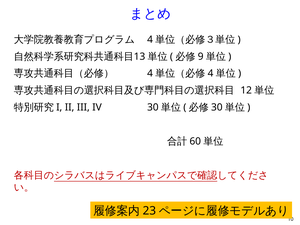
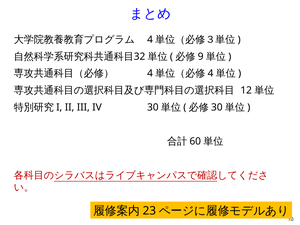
13: 13 -> 32 (140, 56)
